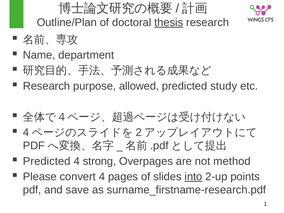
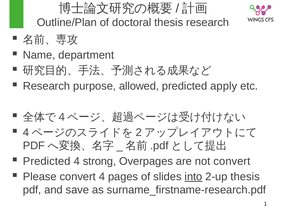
thesis underline: present -> none (169, 22)
study: study -> apply (224, 86)
not method: method -> convert (232, 161)
2-up points: points -> thesis (245, 177)
